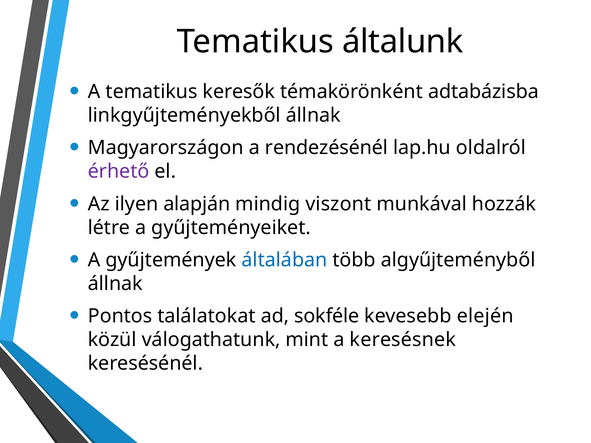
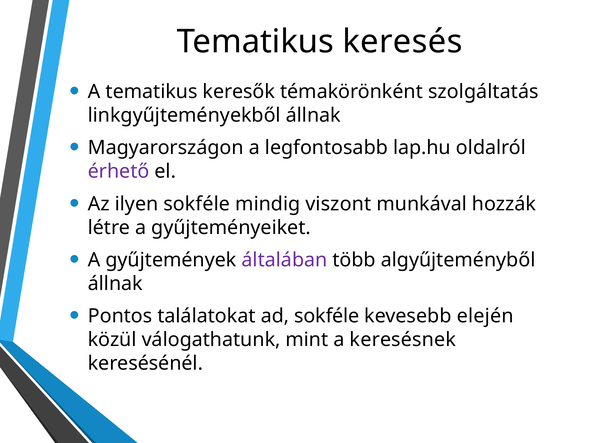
általunk: általunk -> keresés (402, 42)
adtabázisba: adtabázisba -> szolgáltatás (483, 92)
rendezésénél: rendezésénél -> legfontosabb (326, 148)
ilyen alapján: alapján -> sokféle (197, 204)
általában colour: blue -> purple (284, 260)
